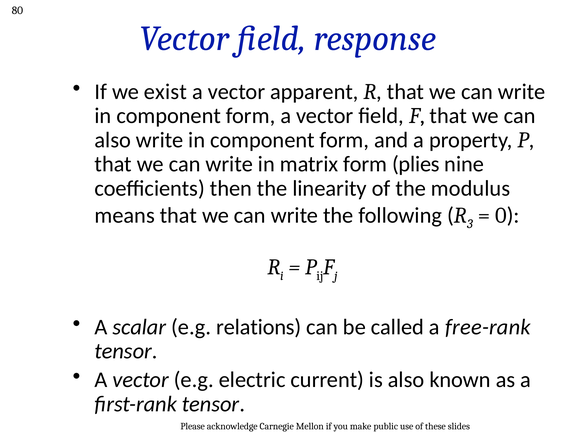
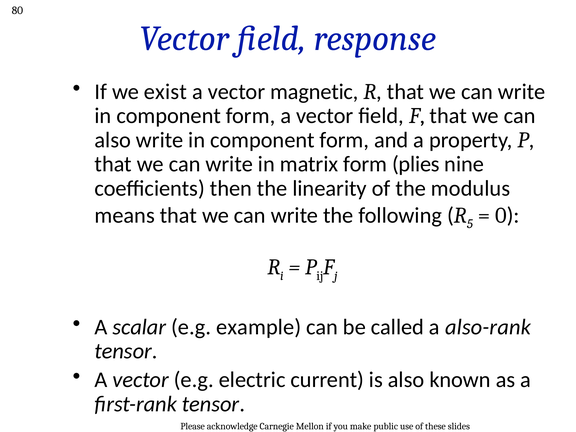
apparent: apparent -> magnetic (314, 92)
3: 3 -> 5 (470, 224)
relations: relations -> example (259, 327)
free-rank: free-rank -> also-rank (488, 327)
